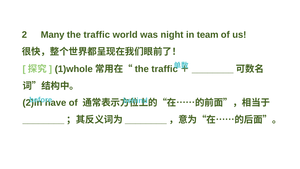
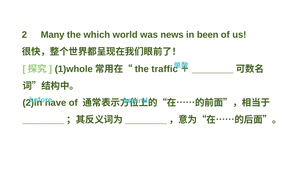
traffic: traffic -> which (97, 35)
night: night -> news (172, 35)
team: team -> been (208, 35)
